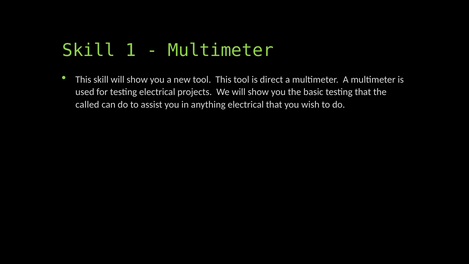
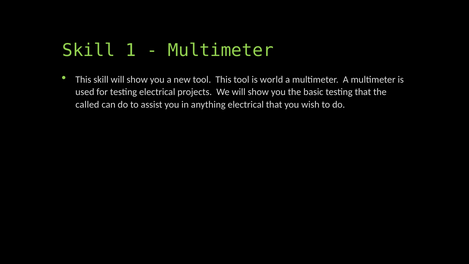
direct: direct -> world (271, 79)
